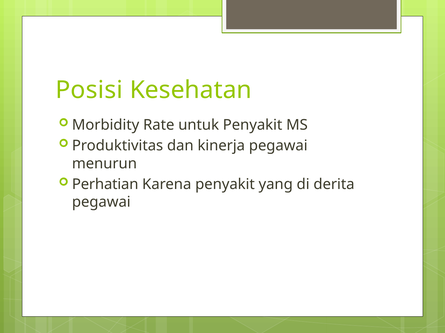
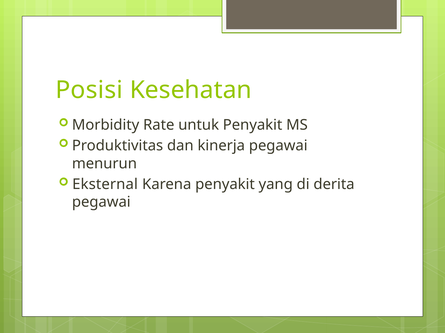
Perhatian: Perhatian -> Eksternal (105, 185)
